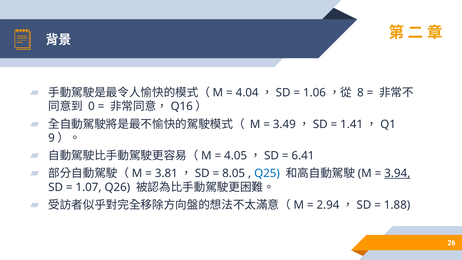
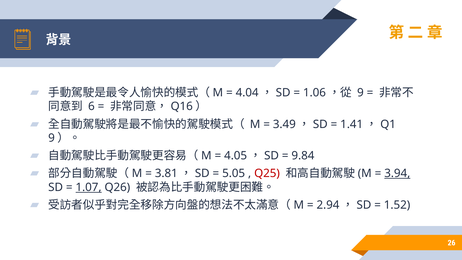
8: 8 -> 9 (360, 93)
0: 0 -> 6 (91, 106)
6.41: 6.41 -> 9.84 (303, 156)
8.05: 8.05 -> 5.05 (234, 173)
Q25 colour: blue -> red (267, 173)
1.07 underline: none -> present (89, 187)
1.88: 1.88 -> 1.52 (397, 205)
